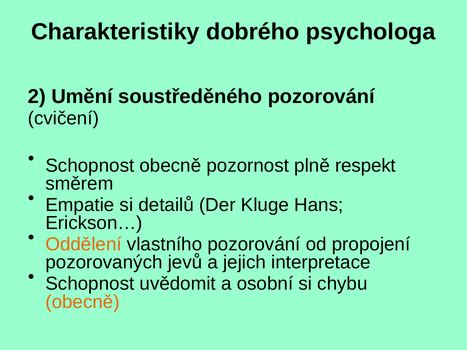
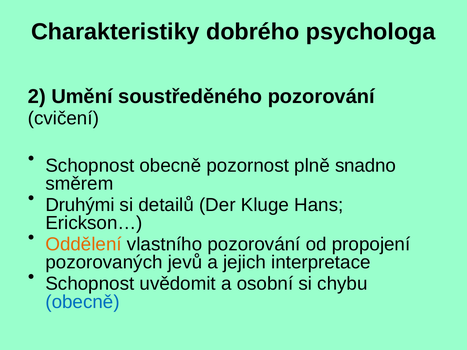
respekt: respekt -> snadno (365, 166)
Empatie: Empatie -> Druhými (80, 205)
obecně colour: orange -> blue (83, 302)
